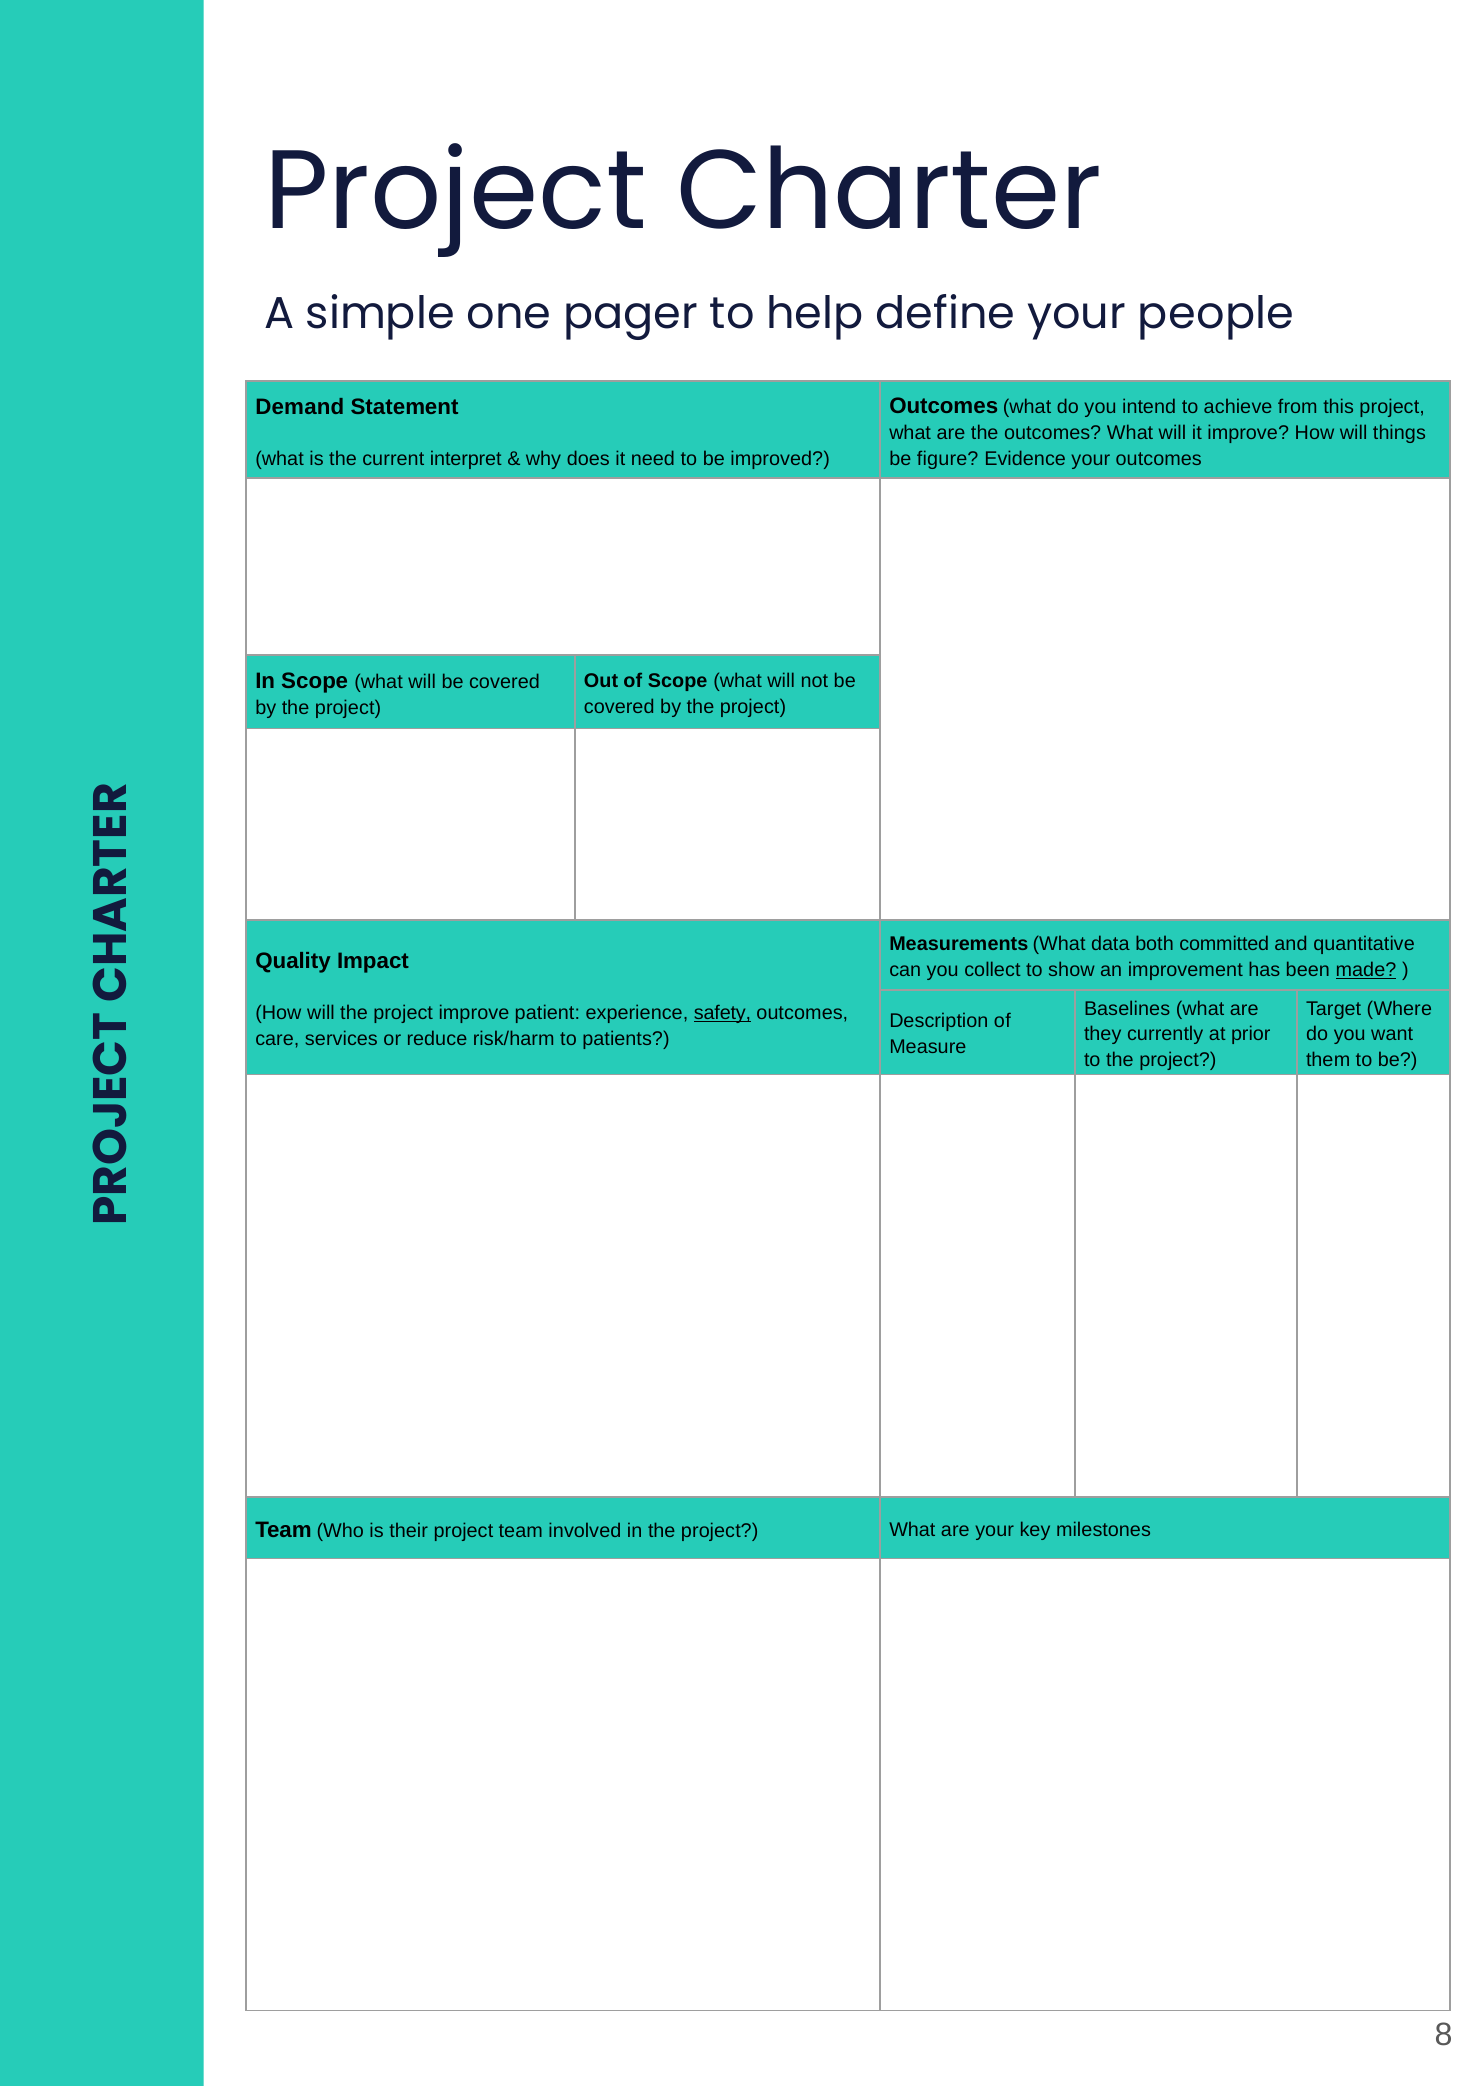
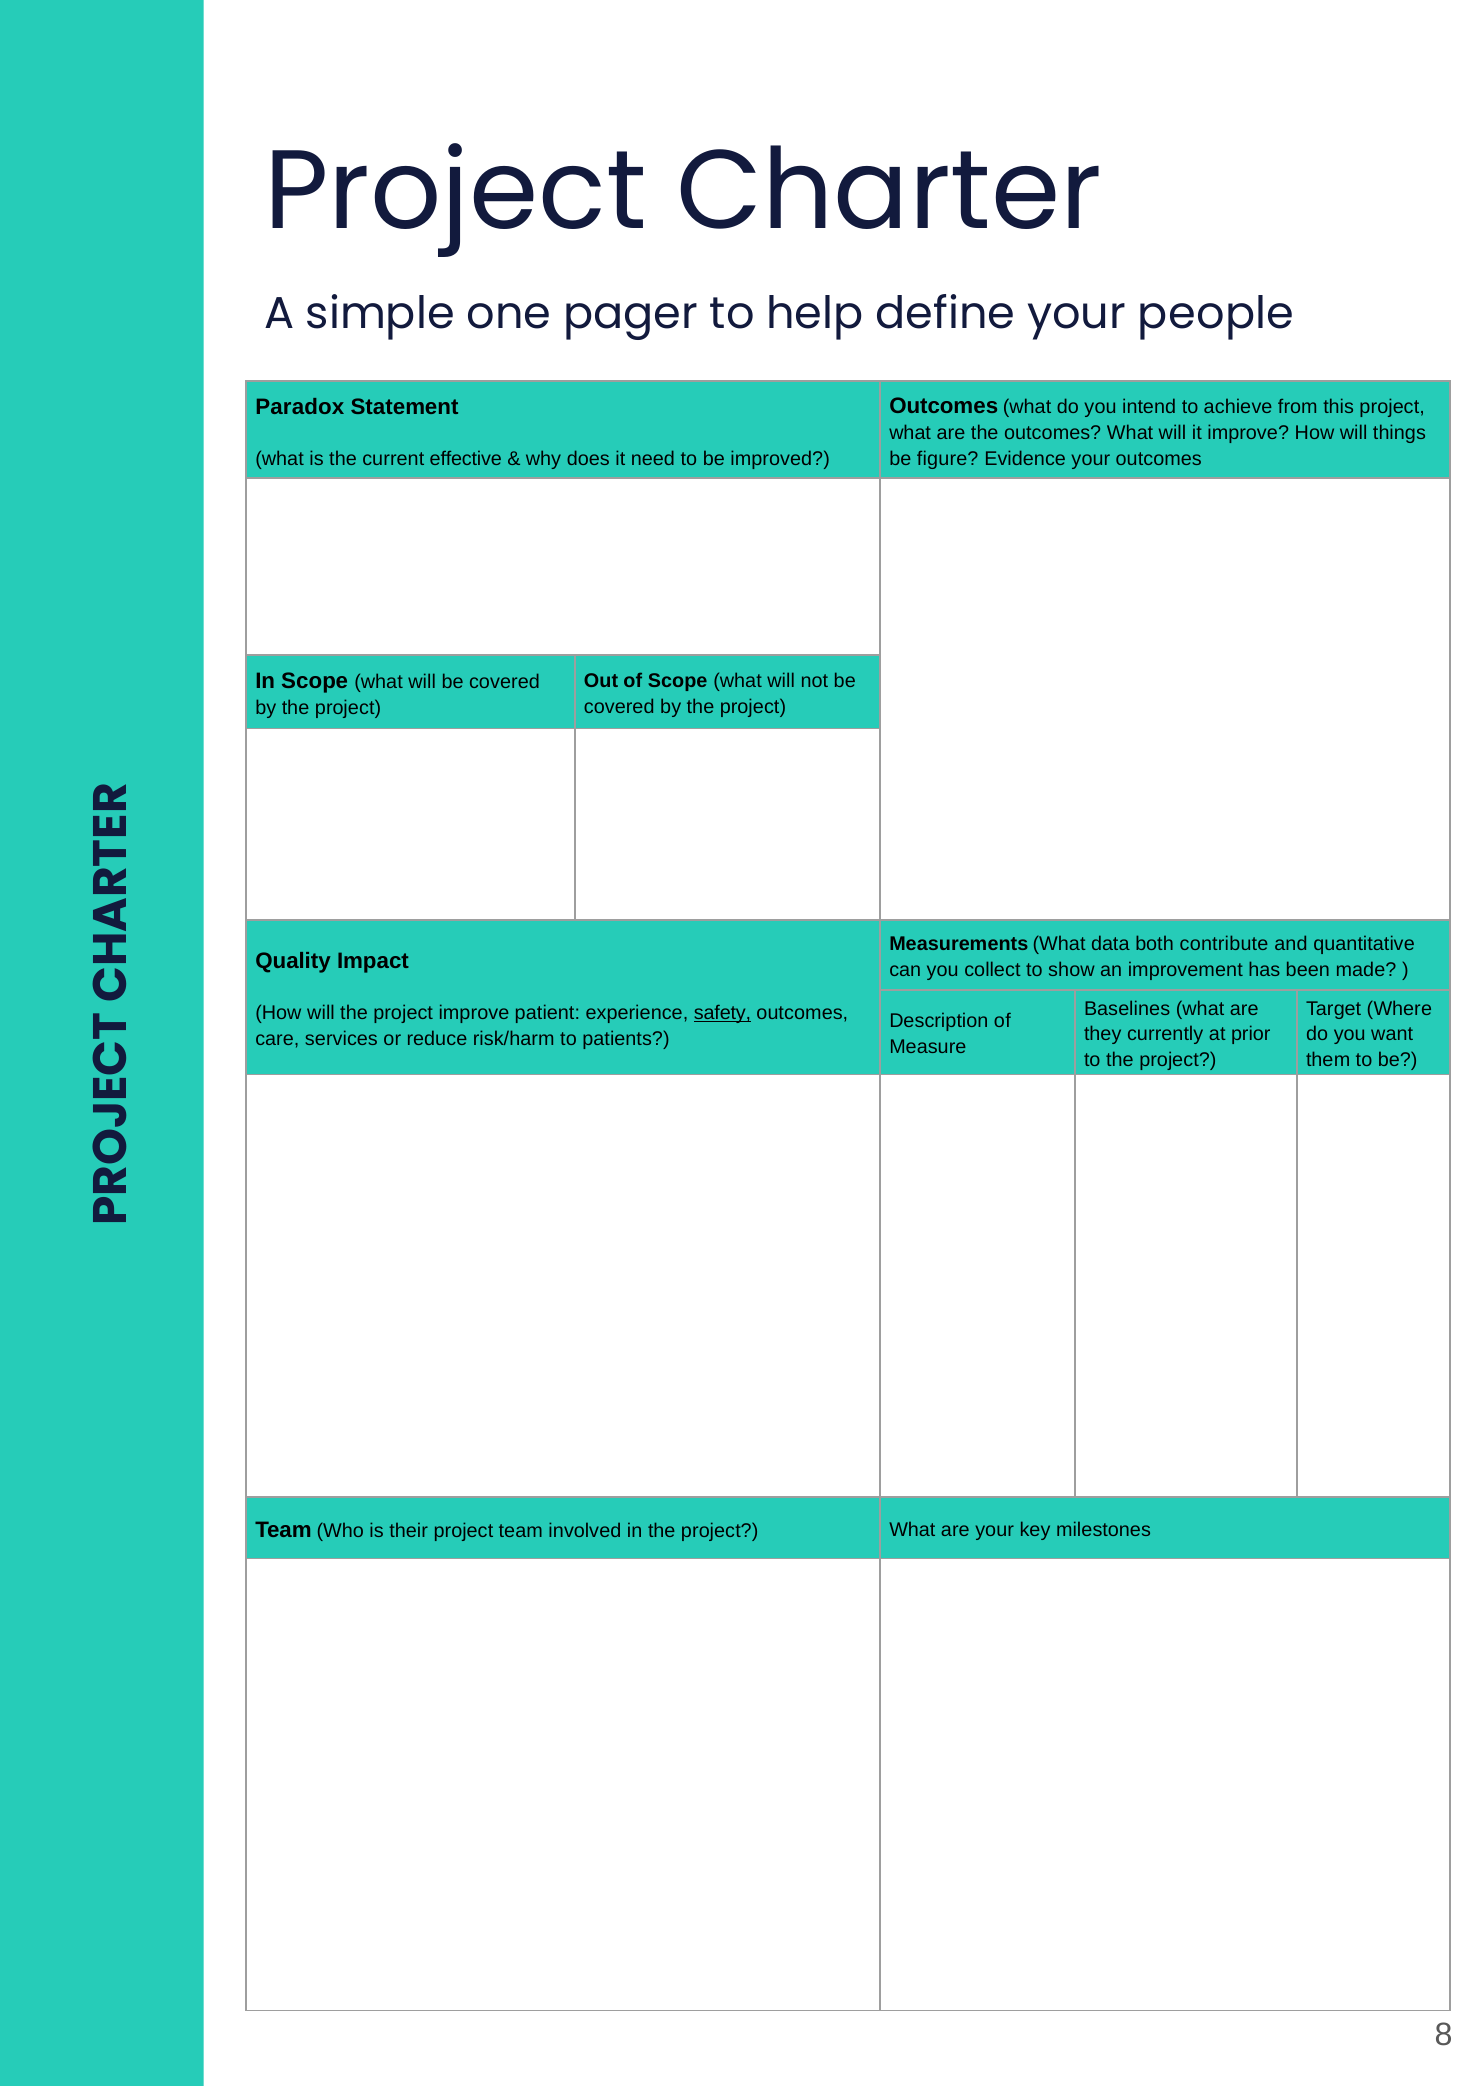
Demand: Demand -> Paradox (300, 407)
interpret: interpret -> effective (466, 459)
committed: committed -> contribute (1224, 944)
made underline: present -> none (1366, 970)
